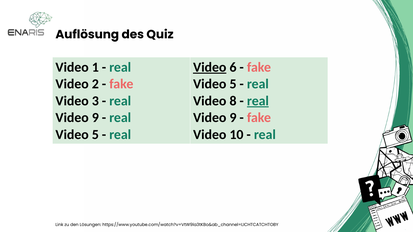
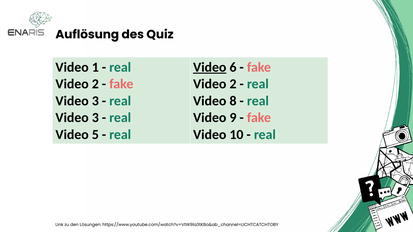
5: 5 -> 2 (233, 84)
real underline: present -> none (258, 101)
9: 9 -> 3 (95, 118)
